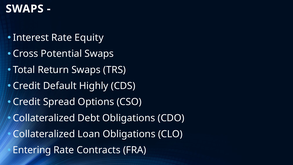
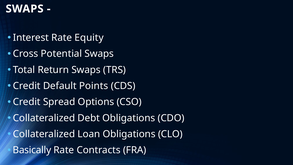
Highly: Highly -> Points (94, 86)
Entering: Entering -> Basically (32, 150)
